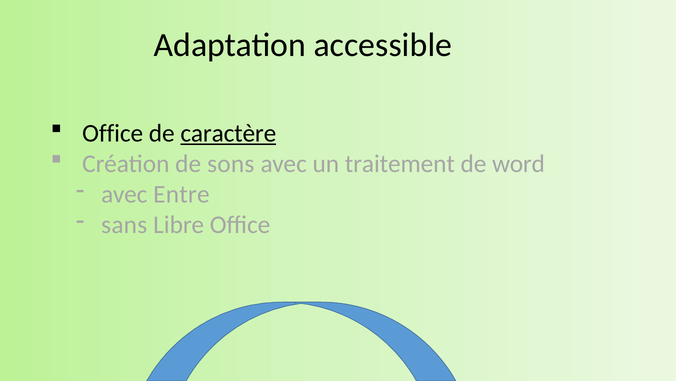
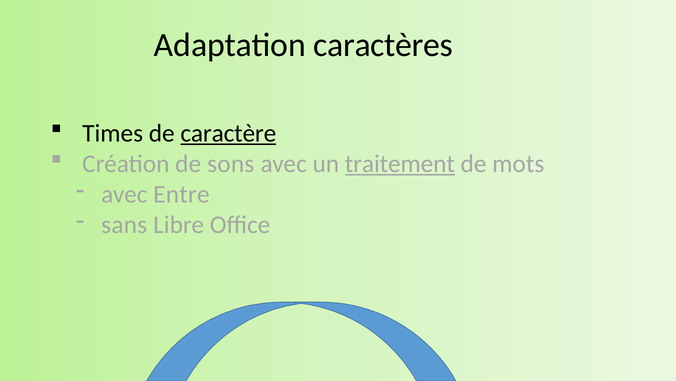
accessible: accessible -> caractères (383, 45)
Office: Office -> Times (113, 133)
traitement underline: none -> present (400, 164)
word: word -> mots (518, 164)
